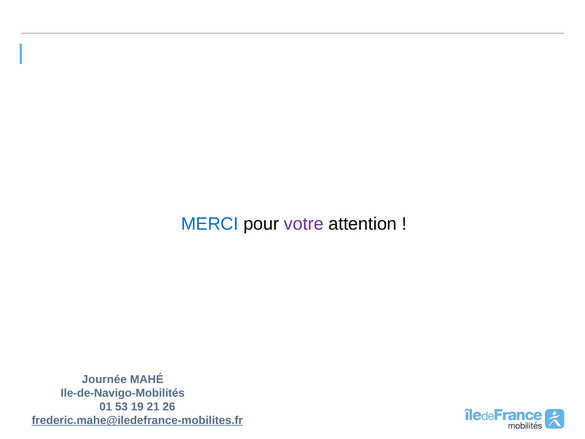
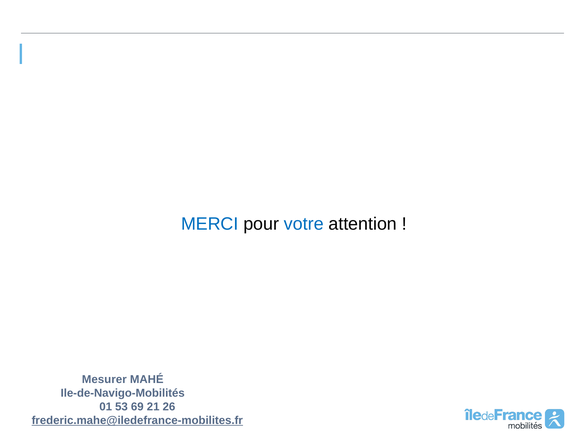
votre colour: purple -> blue (304, 224)
Journée: Journée -> Mesurer (104, 379)
19: 19 -> 69 (137, 406)
